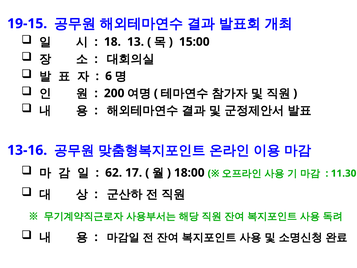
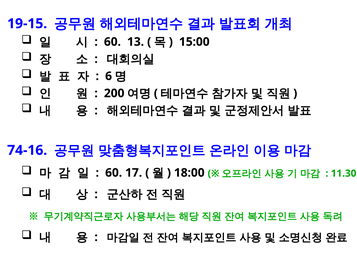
18: 18 -> 60 (112, 42)
13-16: 13-16 -> 74-16 (27, 150)
62: 62 -> 60 (114, 173)
